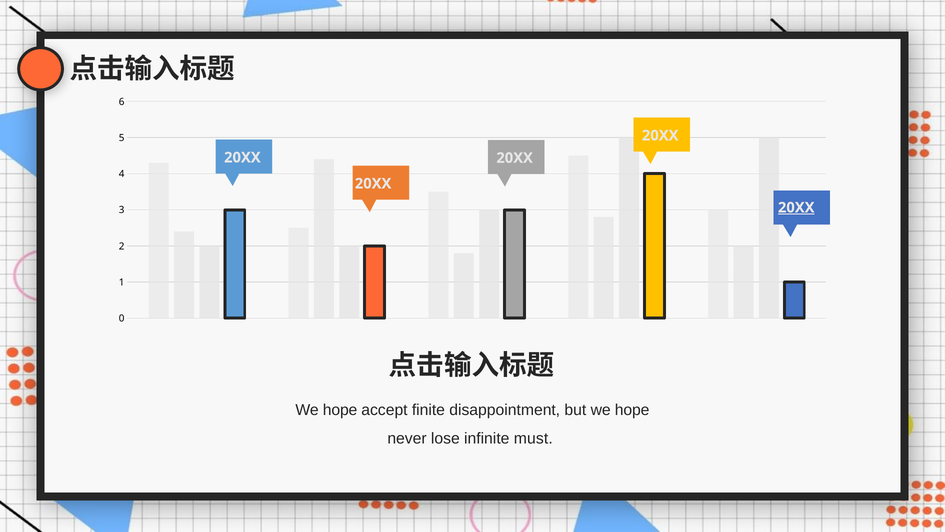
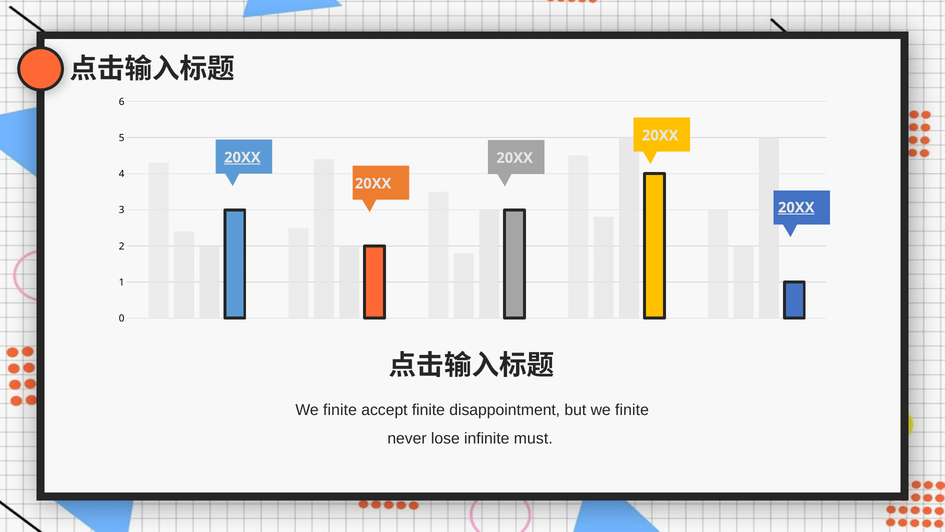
20XX underline: none -> present (242, 157)
hope: hope -> finite (340, 410)
but we hope: hope -> finite (632, 410)
